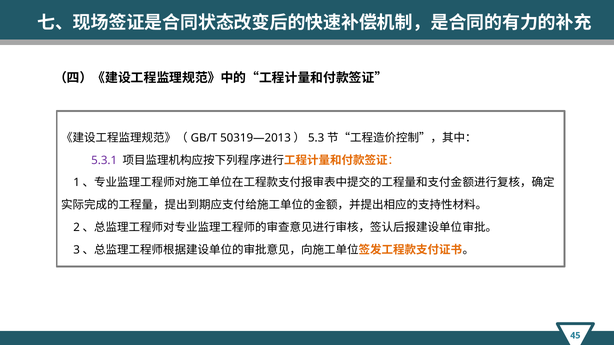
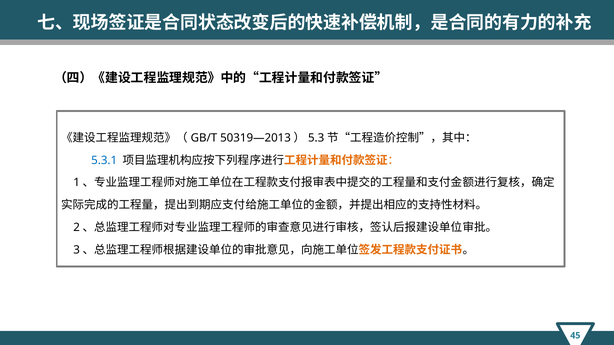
5.3.1 colour: purple -> blue (104, 161)
